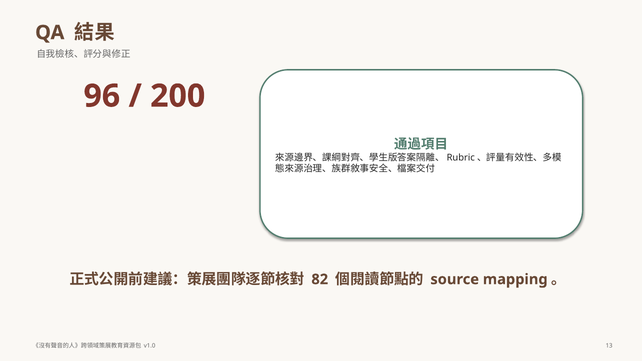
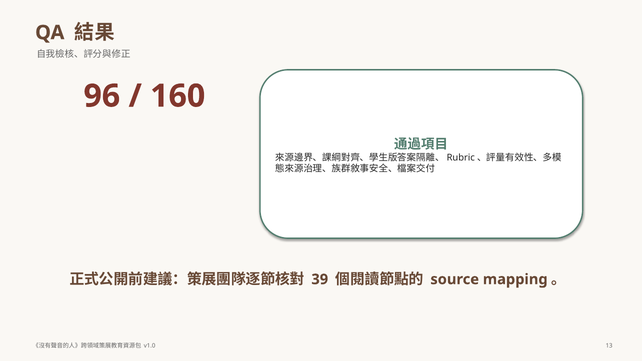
200: 200 -> 160 (178, 96)
82: 82 -> 39 (320, 279)
